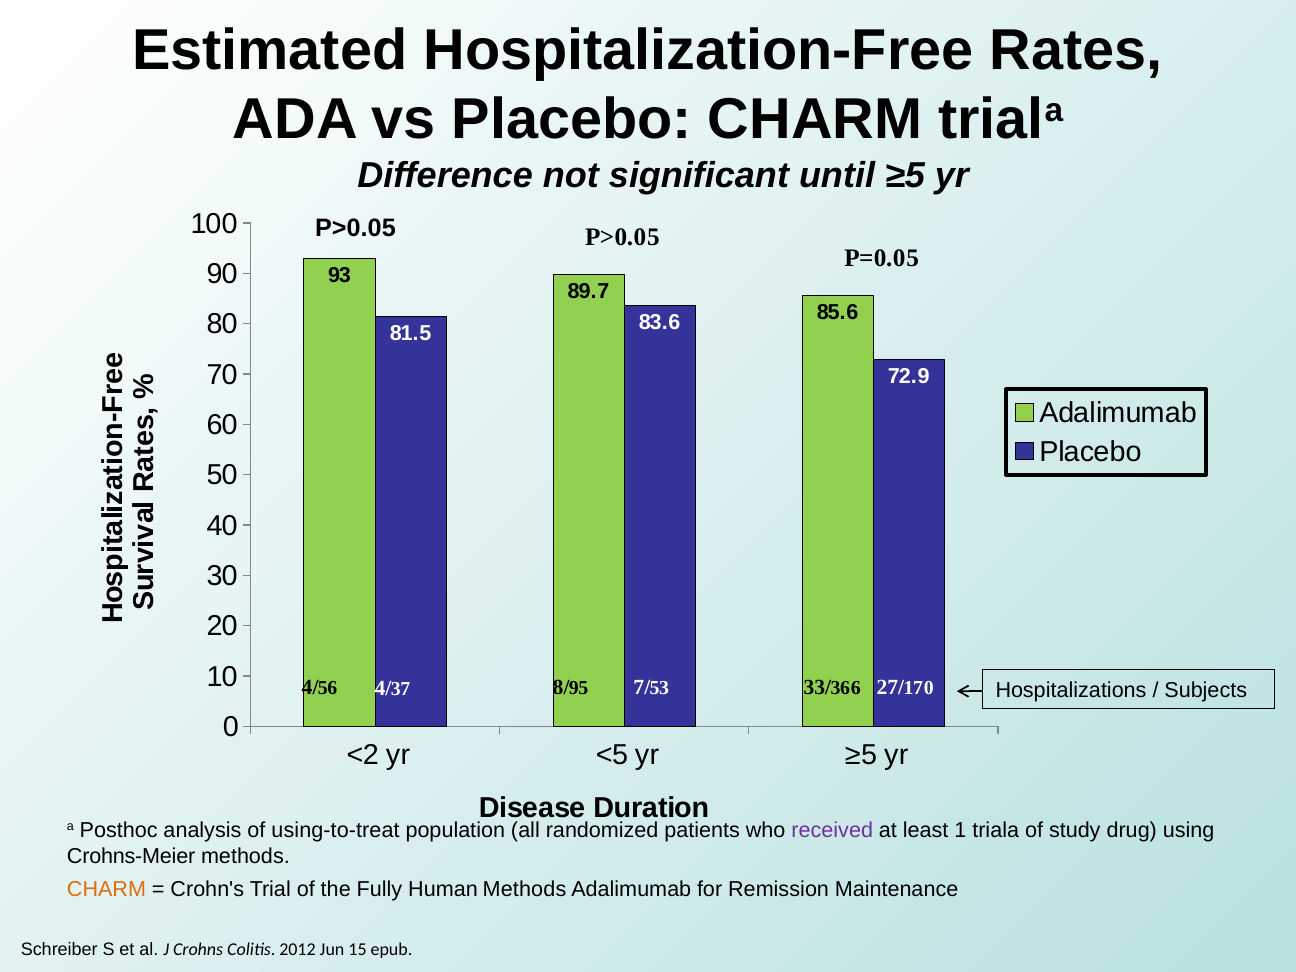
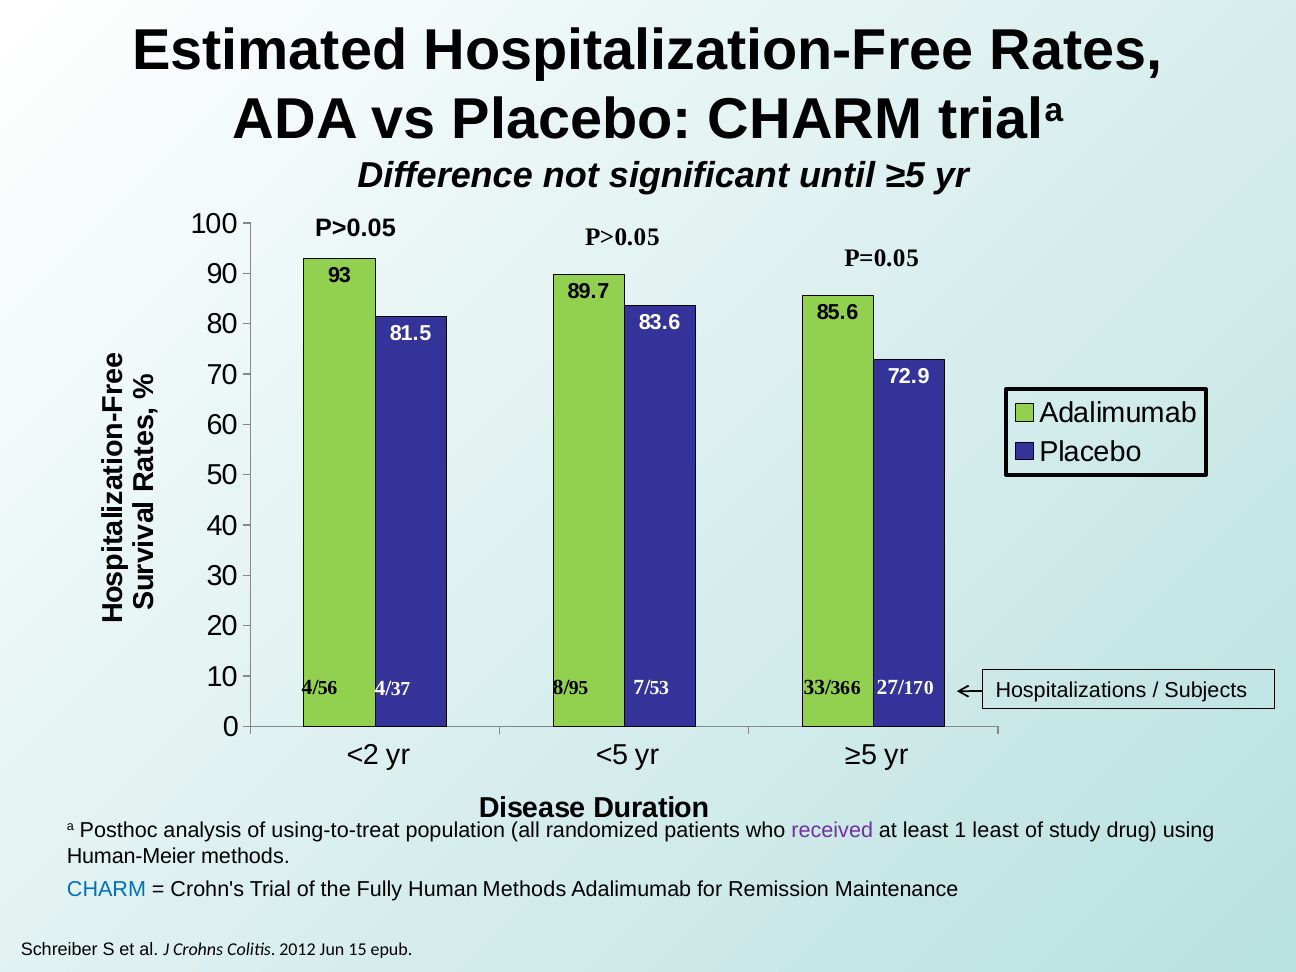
1 triala: triala -> least (996, 830)
Crohns-Meier: Crohns-Meier -> Human-Meier (131, 856)
CHARM colour: orange -> blue (106, 889)
